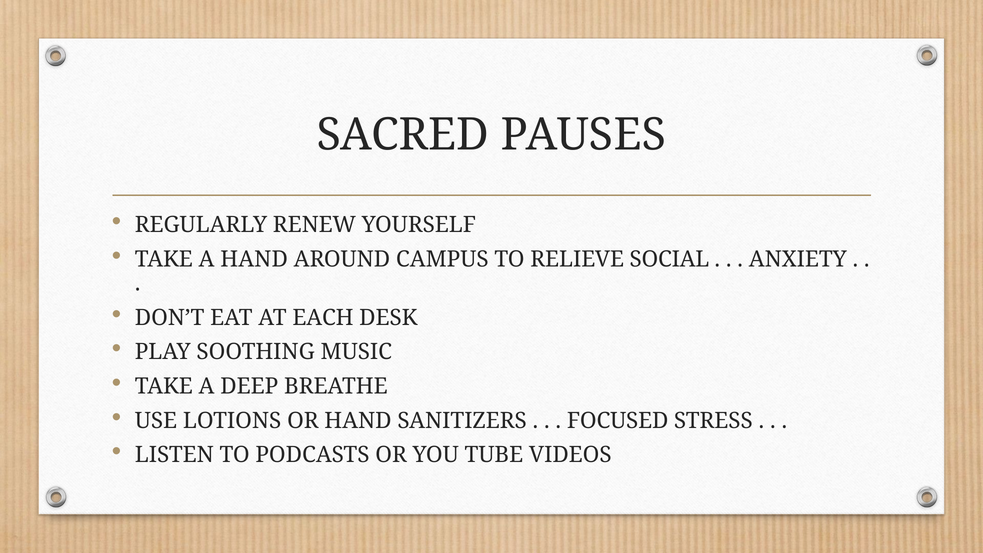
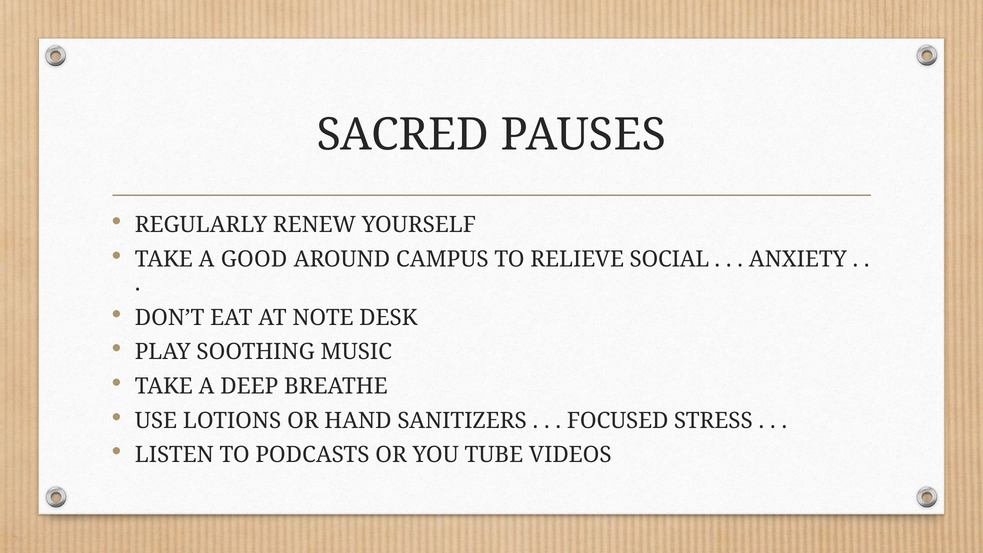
A HAND: HAND -> GOOD (254, 259)
EACH: EACH -> NOTE (323, 318)
